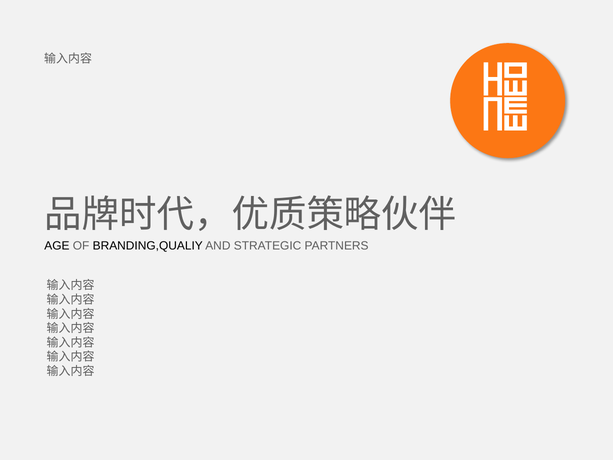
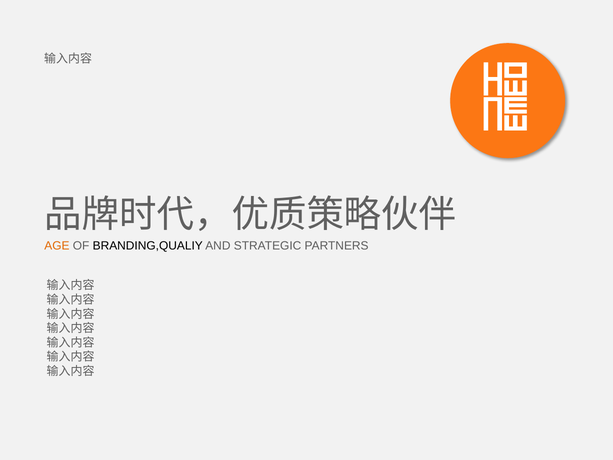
AGE colour: black -> orange (57, 246)
